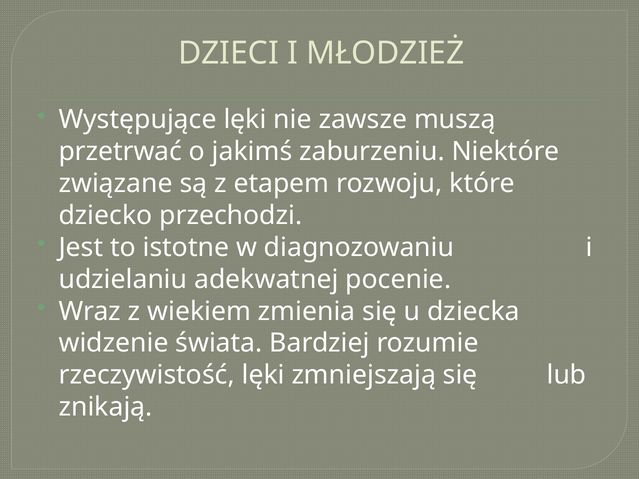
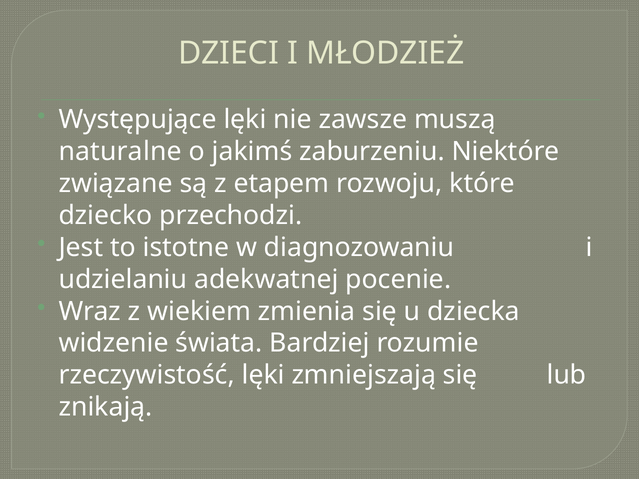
przetrwać: przetrwać -> naturalne (120, 152)
